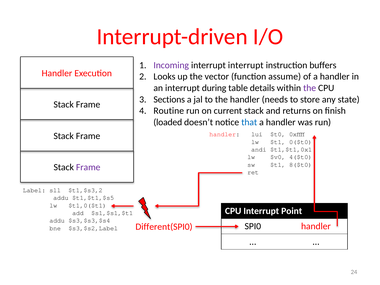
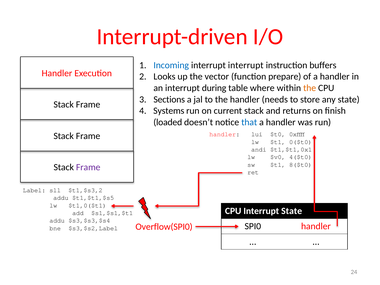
Incoming colour: purple -> blue (171, 65)
assume: assume -> prepare (285, 77)
details: details -> where (262, 88)
the colour: purple -> orange (310, 88)
Routine: Routine -> Systems (169, 111)
Interrupt Point: Point -> State (292, 211)
Different(SPI0: Different(SPI0 -> Overflow(SPI0 (164, 227)
